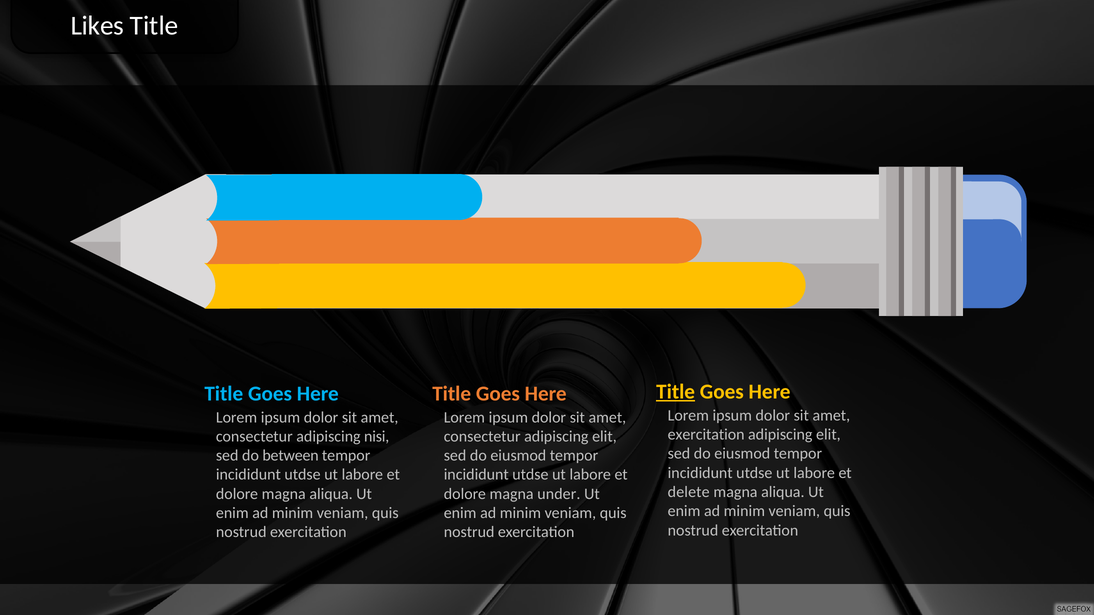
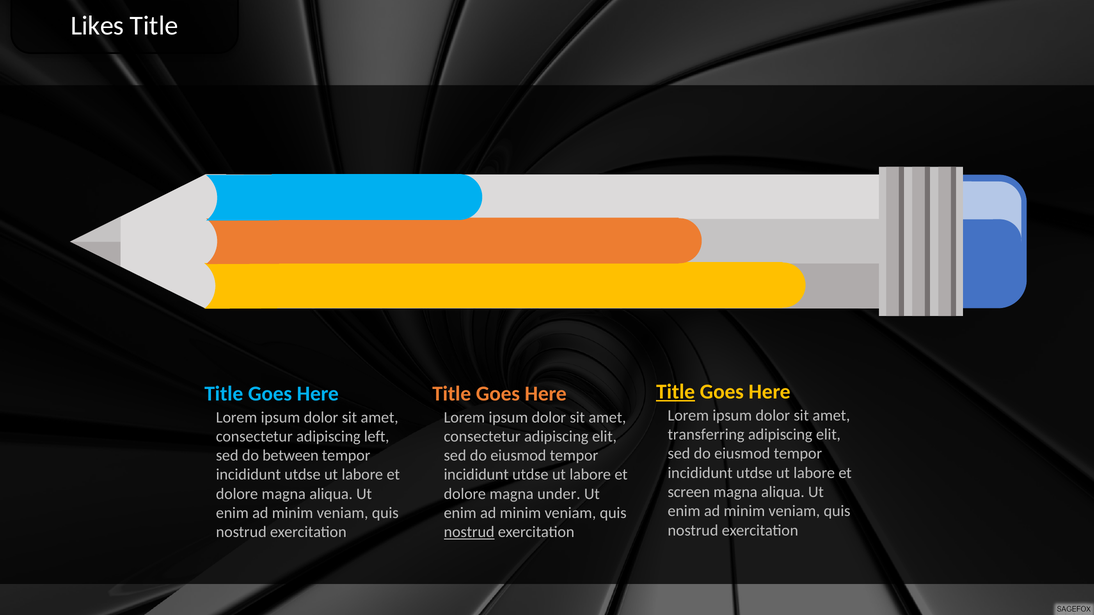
exercitation: exercitation -> transferring (706, 435)
nisi: nisi -> left (377, 437)
delete: delete -> screen (689, 492)
nostrud underline: none -> present (469, 532)
